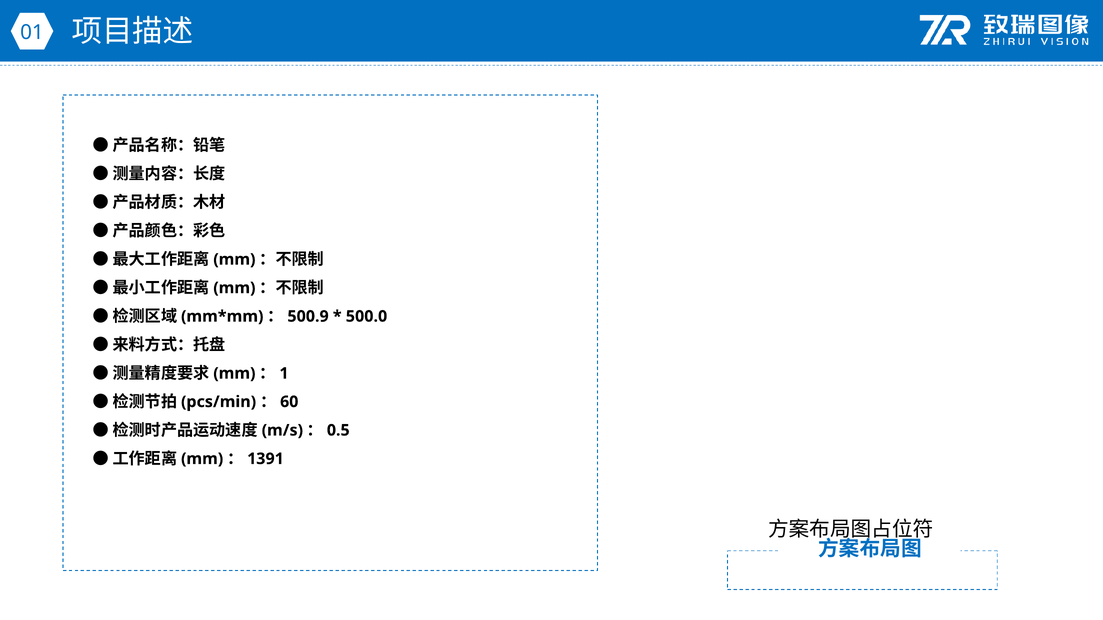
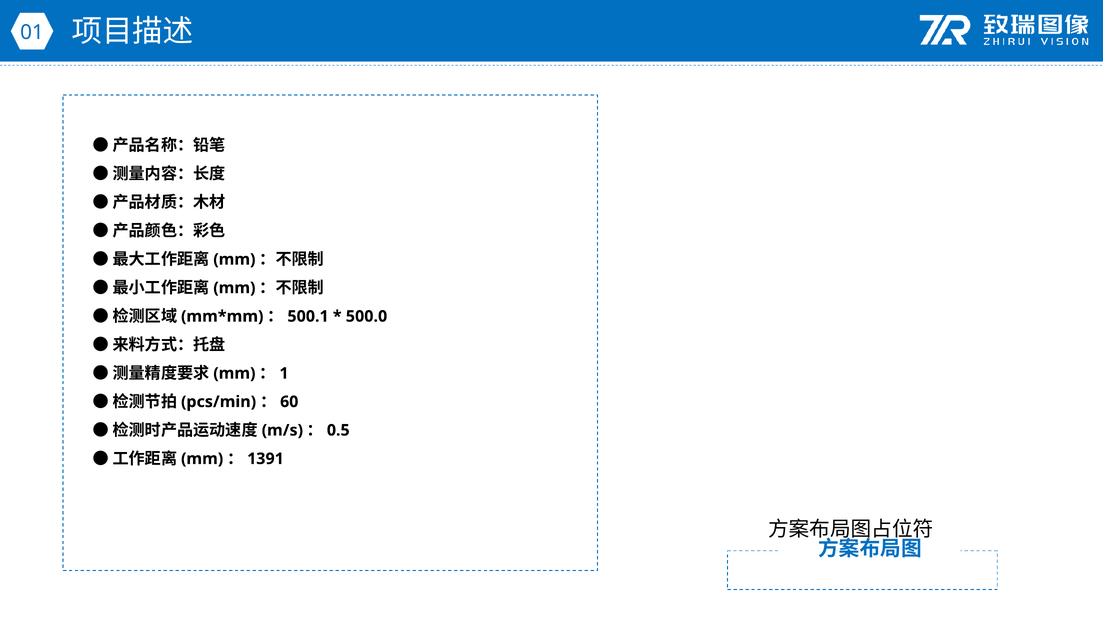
500.9: 500.9 -> 500.1 (308, 317)
